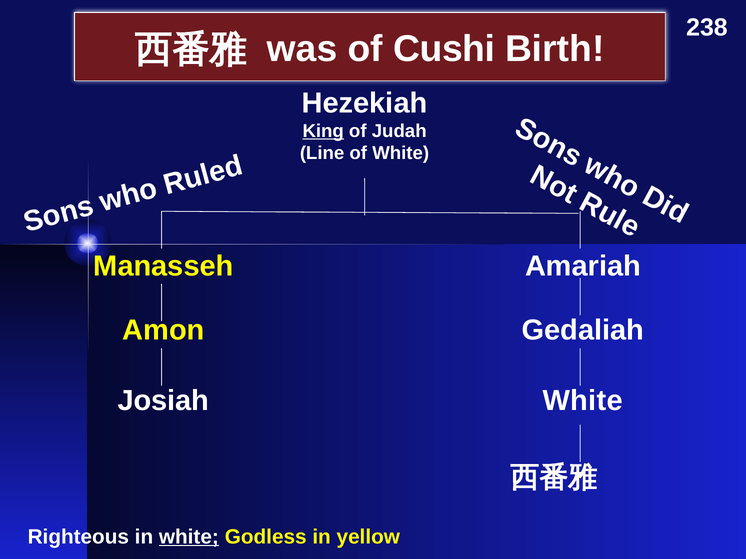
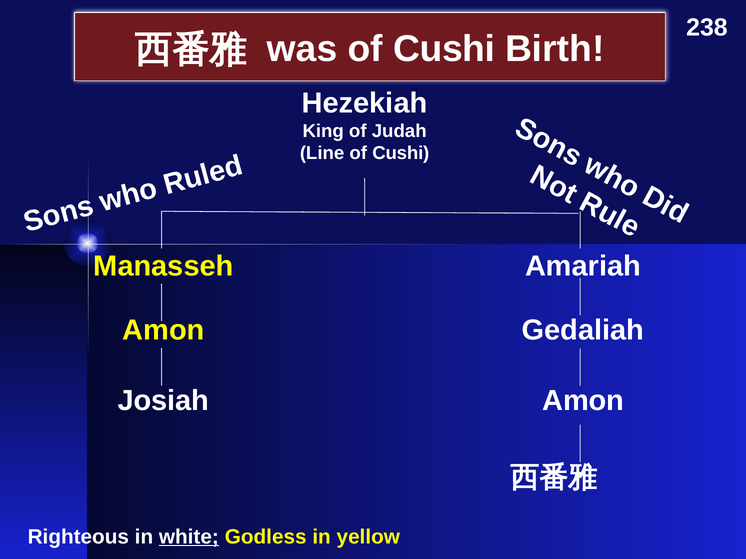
King underline: present -> none (323, 131)
Line of White: White -> Cushi (401, 153)
Josiah White: White -> Amon (583, 401)
